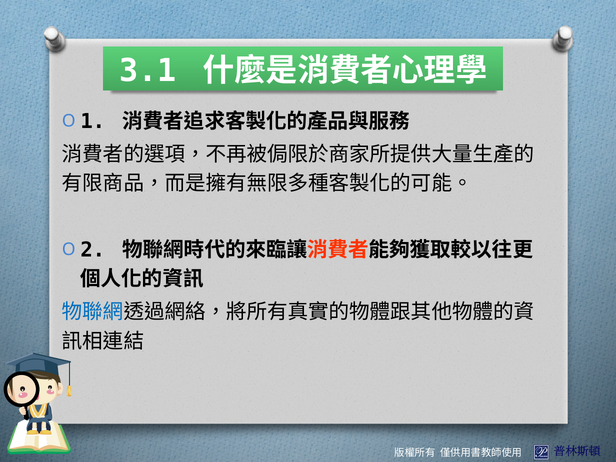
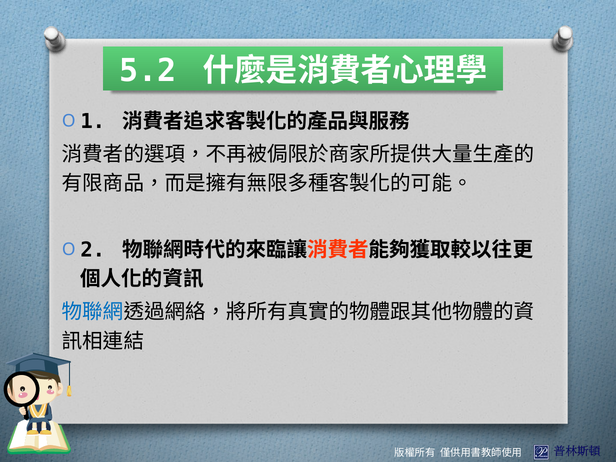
3.1: 3.1 -> 5.2 (148, 71)
